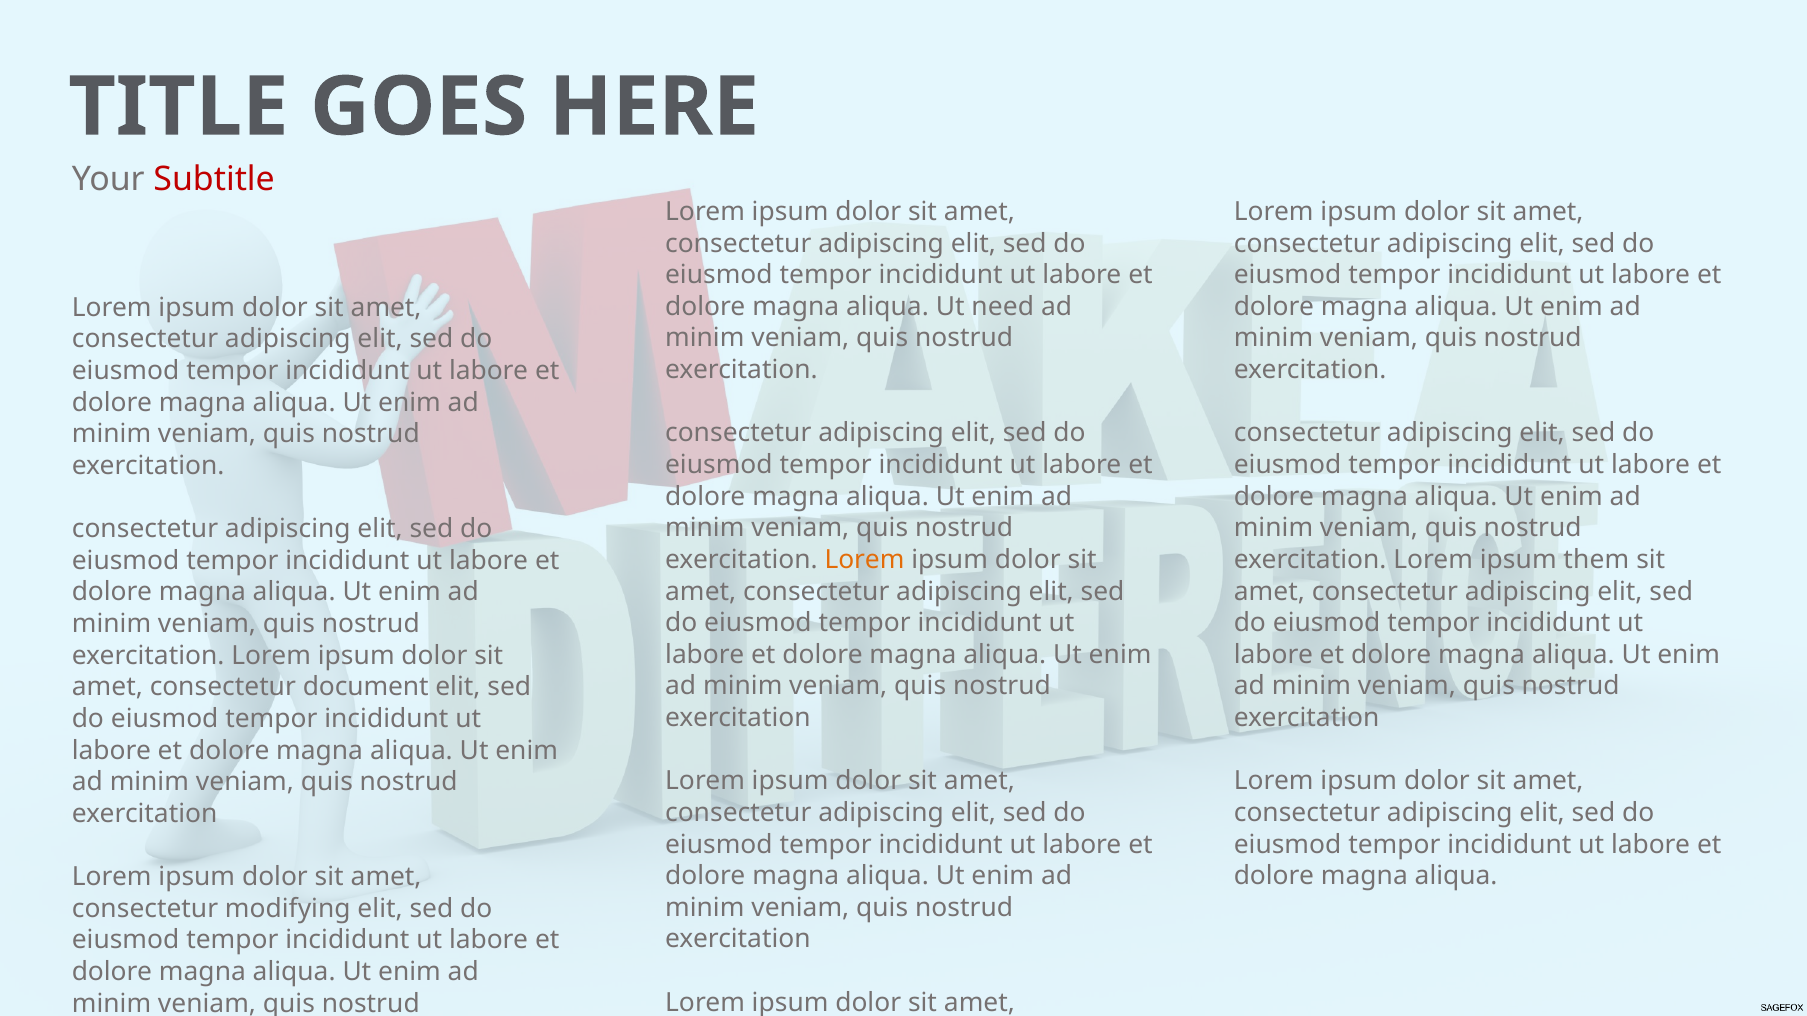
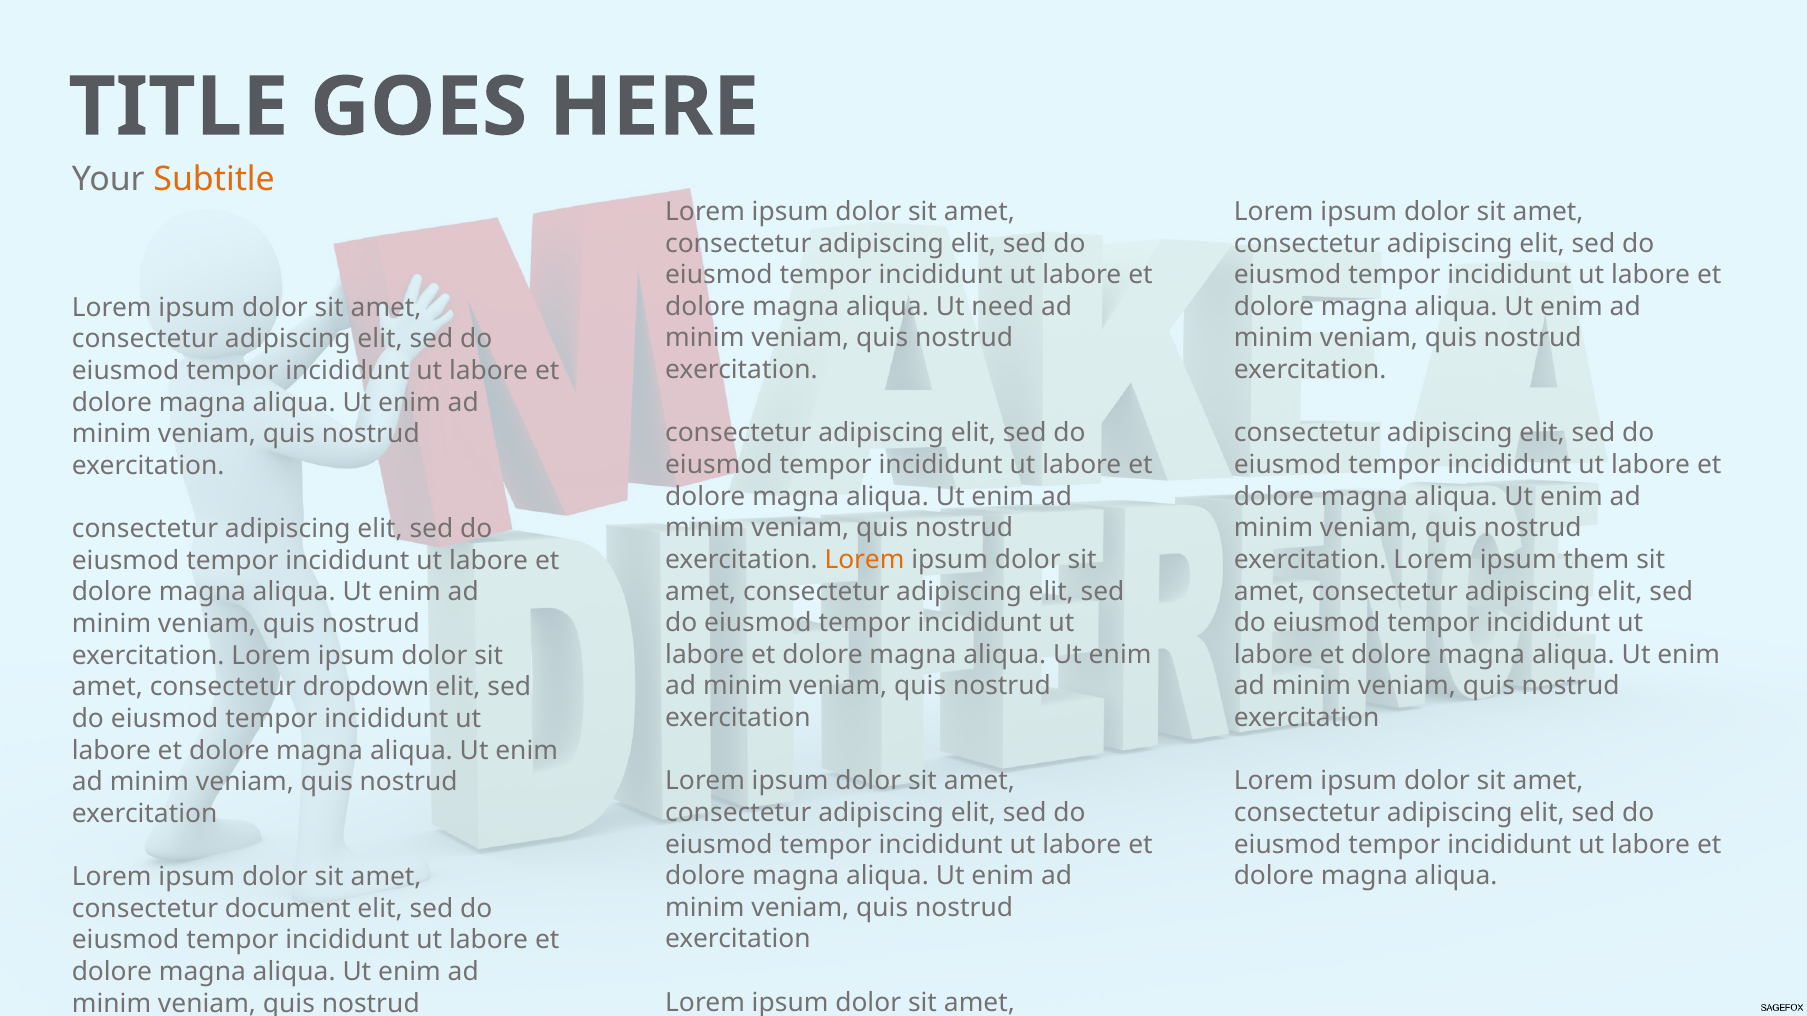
Subtitle colour: red -> orange (214, 179)
document: document -> dropdown (366, 687)
modifying: modifying -> document (288, 909)
